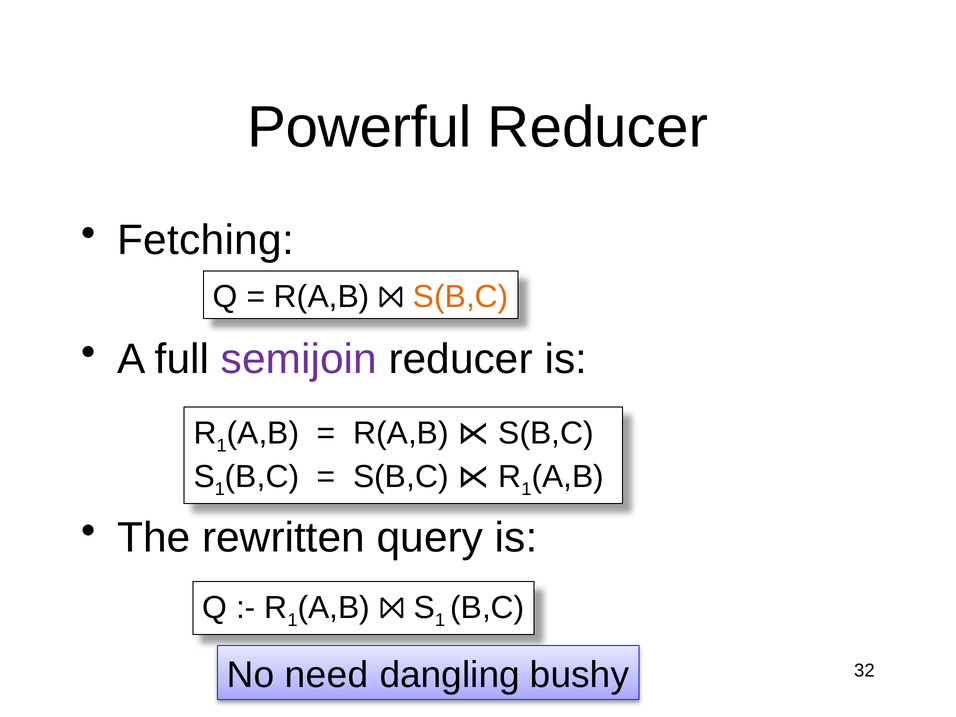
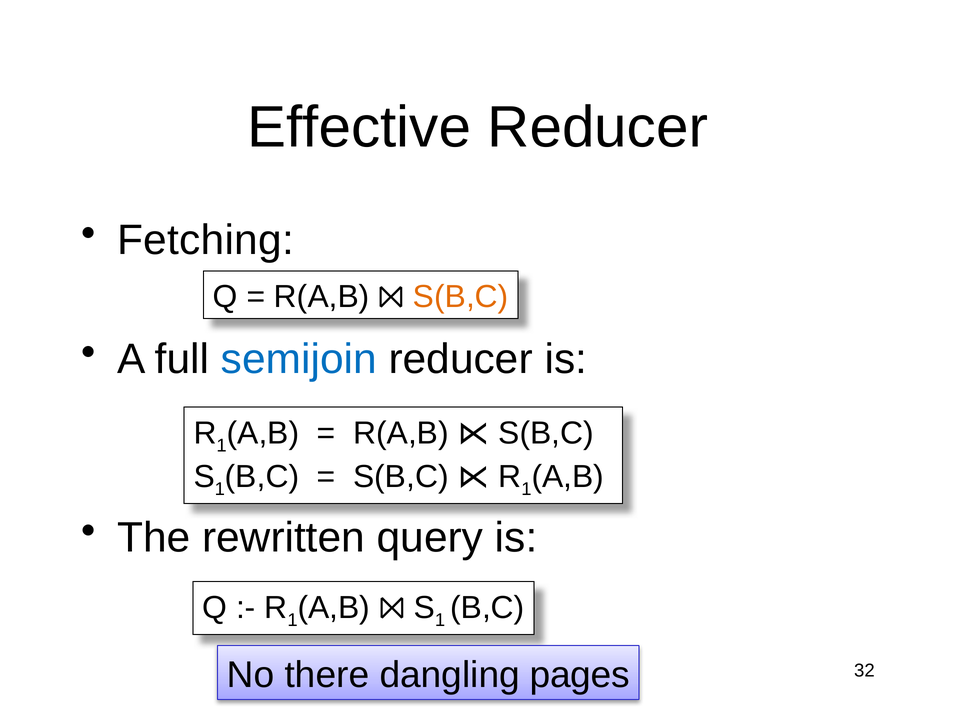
Powerful: Powerful -> Effective (359, 128)
semijoin colour: purple -> blue (299, 359)
need: need -> there (327, 675)
bushy: bushy -> pages (580, 675)
